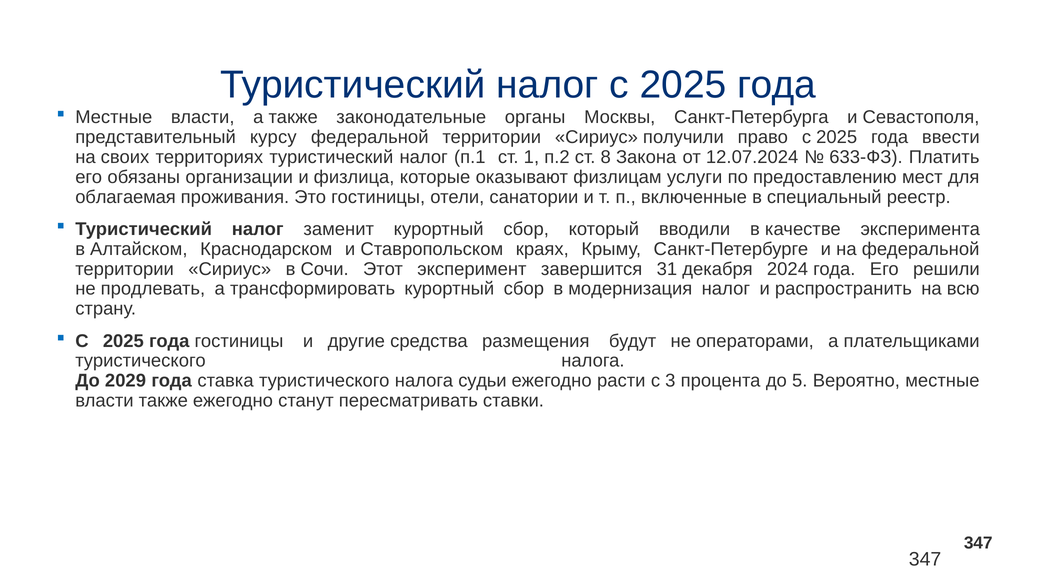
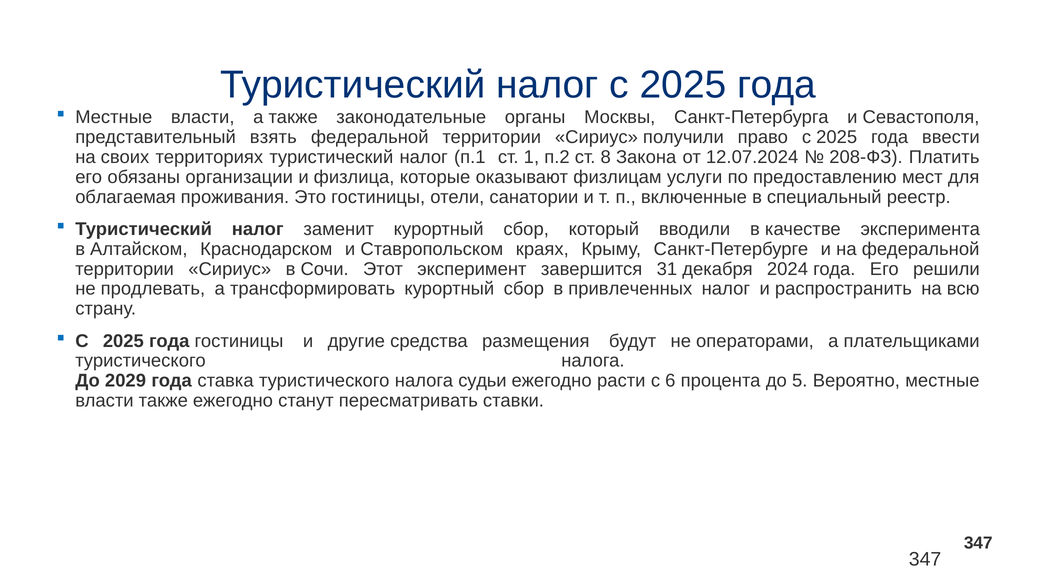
курсу: курсу -> взять (273, 137)
633-ФЗ: 633-ФЗ -> 208-ФЗ (866, 157)
модернизация: модернизация -> привлеченных (630, 289)
3: 3 -> 6 (670, 381)
